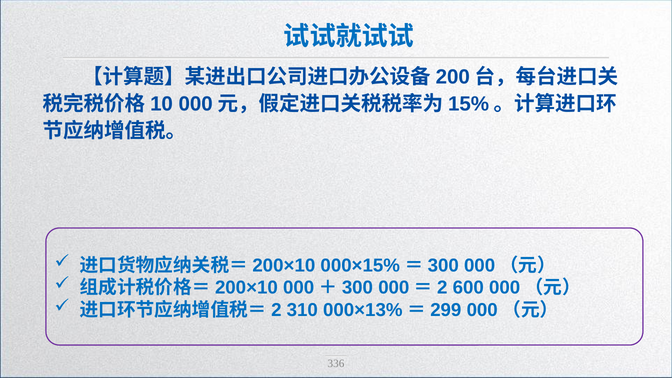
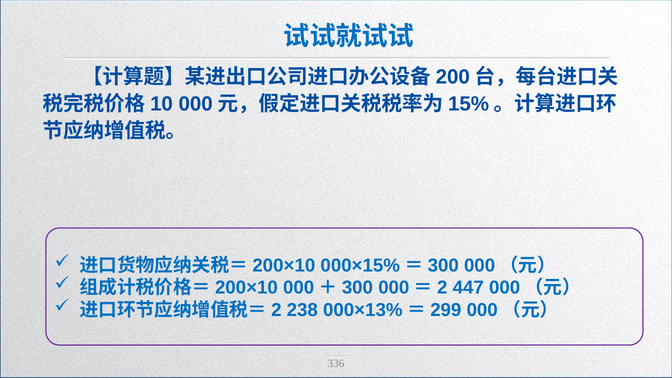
600: 600 -> 447 (468, 288)
310: 310 -> 238 (302, 310)
